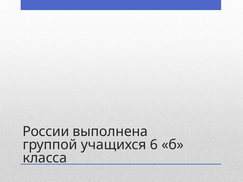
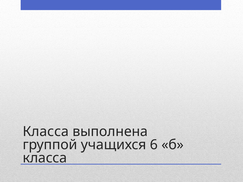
России: России -> Класса (46, 132)
